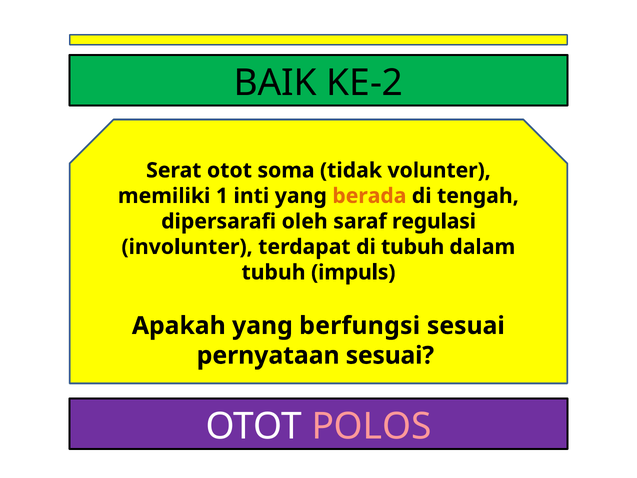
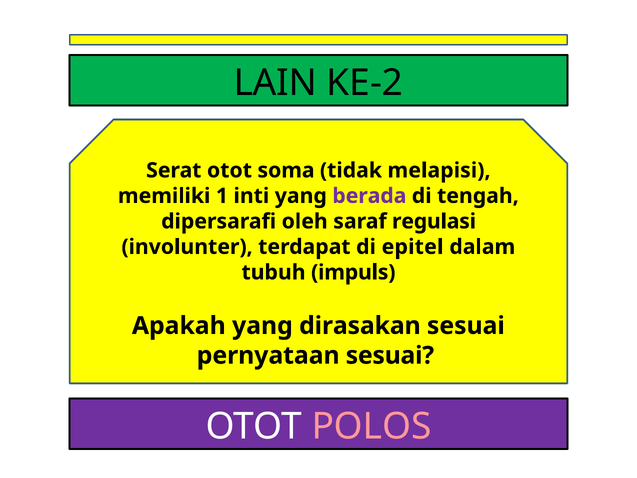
BAIK: BAIK -> LAIN (275, 83)
volunter: volunter -> melapisi (439, 170)
berada colour: orange -> purple (369, 196)
di tubuh: tubuh -> epitel (412, 247)
berfungsi: berfungsi -> dirasakan (360, 326)
